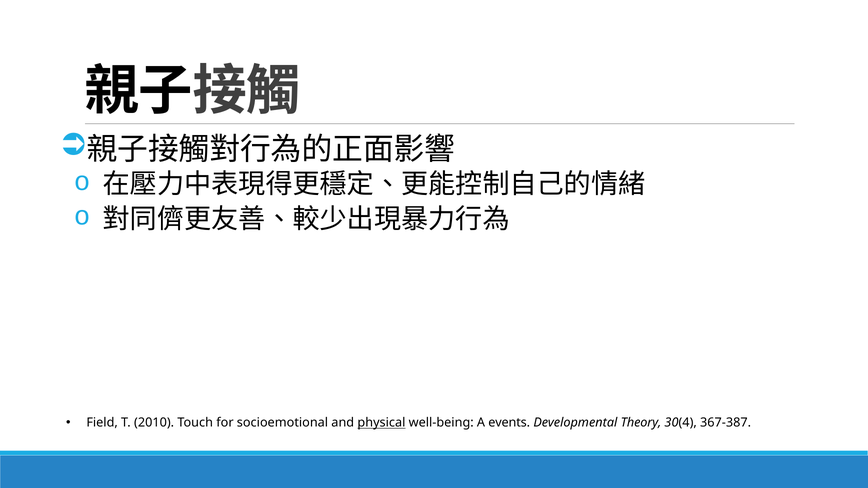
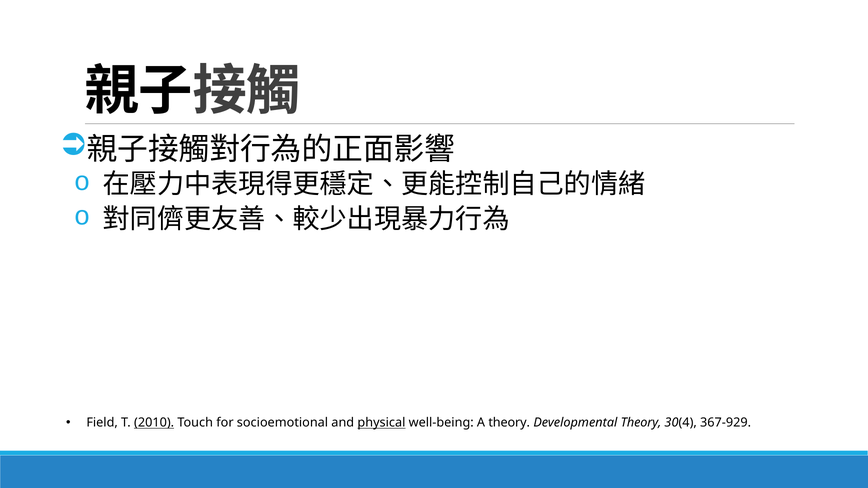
2010 underline: none -> present (154, 423)
A events: events -> theory (509, 423)
367-387: 367-387 -> 367-929 (726, 423)
